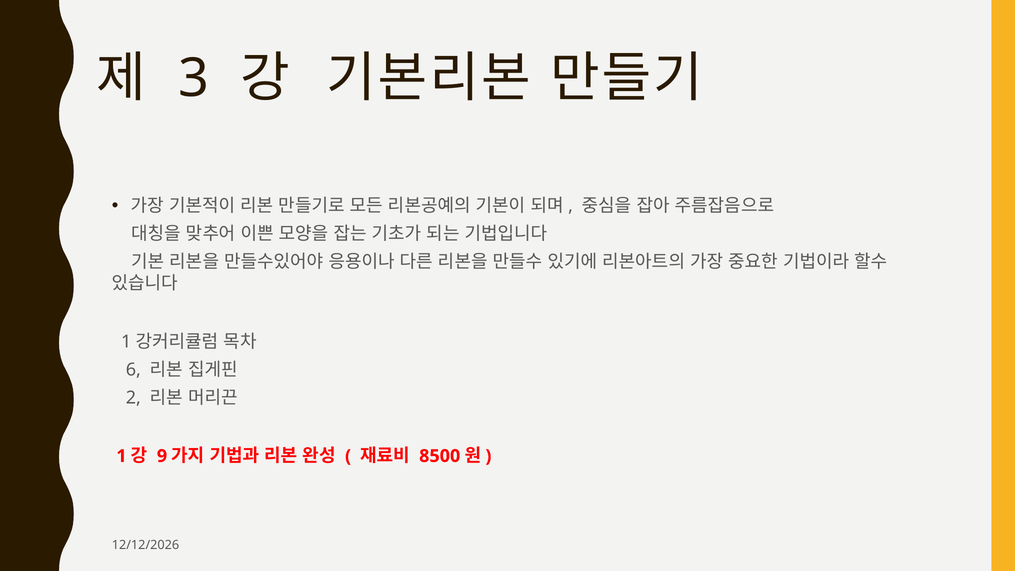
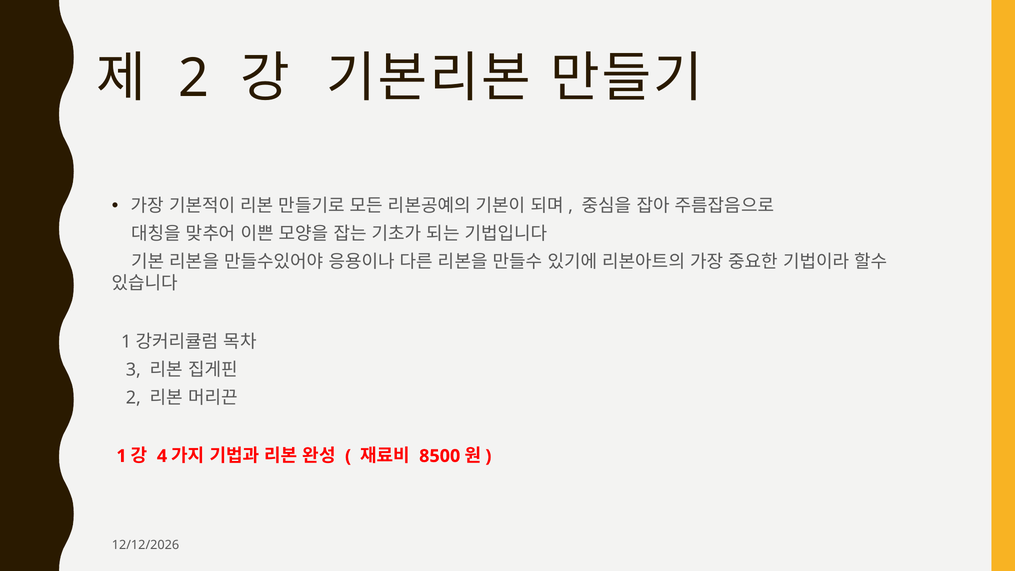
3: 3 -> 2 (194, 78)
6: 6 -> 3 (133, 370)
9: 9 -> 4 (162, 456)
